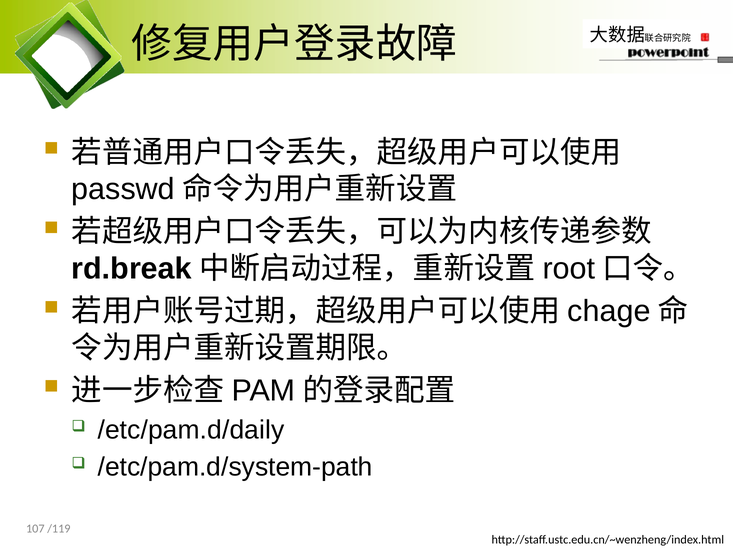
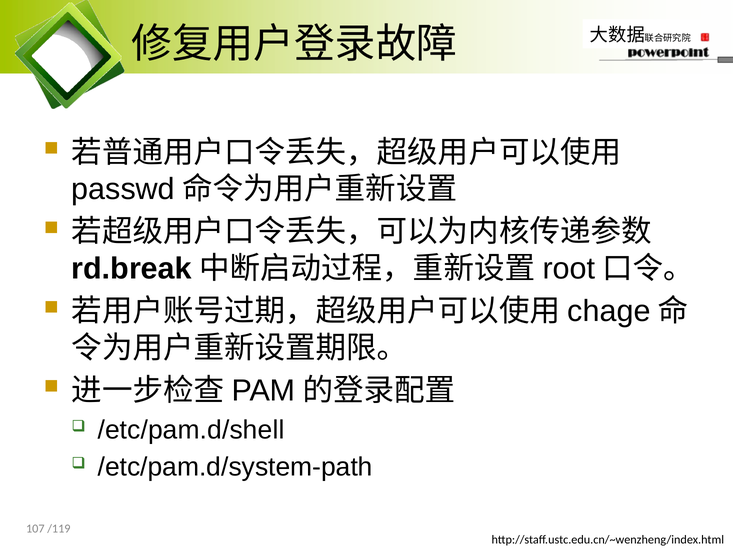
/etc/pam.d/daily: /etc/pam.d/daily -> /etc/pam.d/shell (191, 430)
